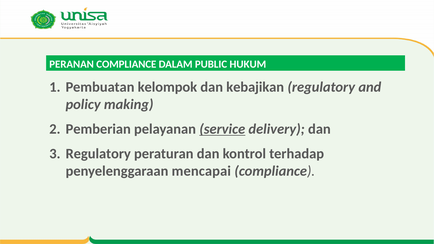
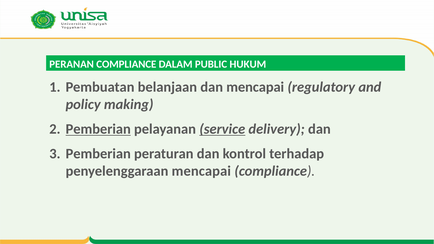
kelompok: kelompok -> belanjaan (167, 87)
dan kebajikan: kebajikan -> mencapai (255, 87)
Pemberian underline: none -> present (98, 129)
Regulatory: Regulatory -> Pemberian (98, 154)
